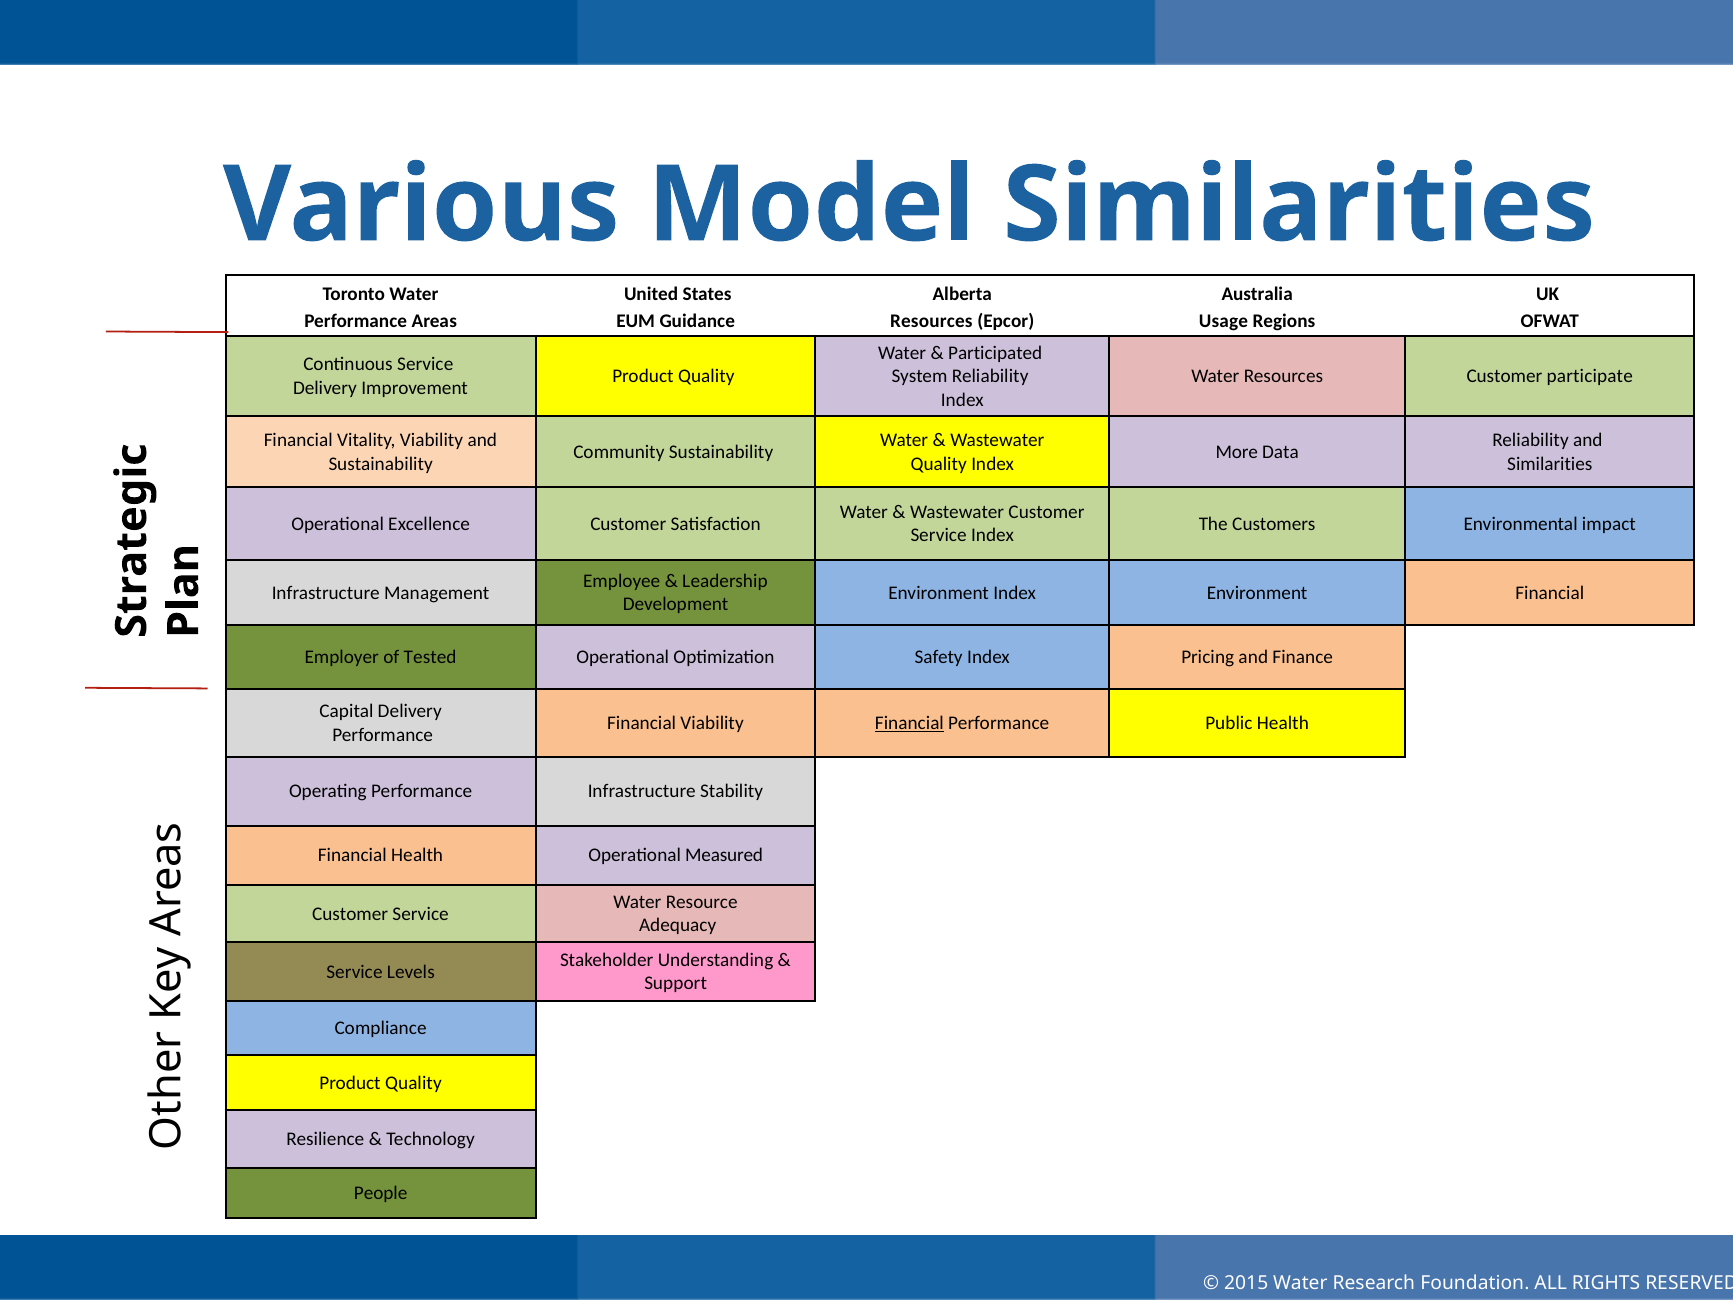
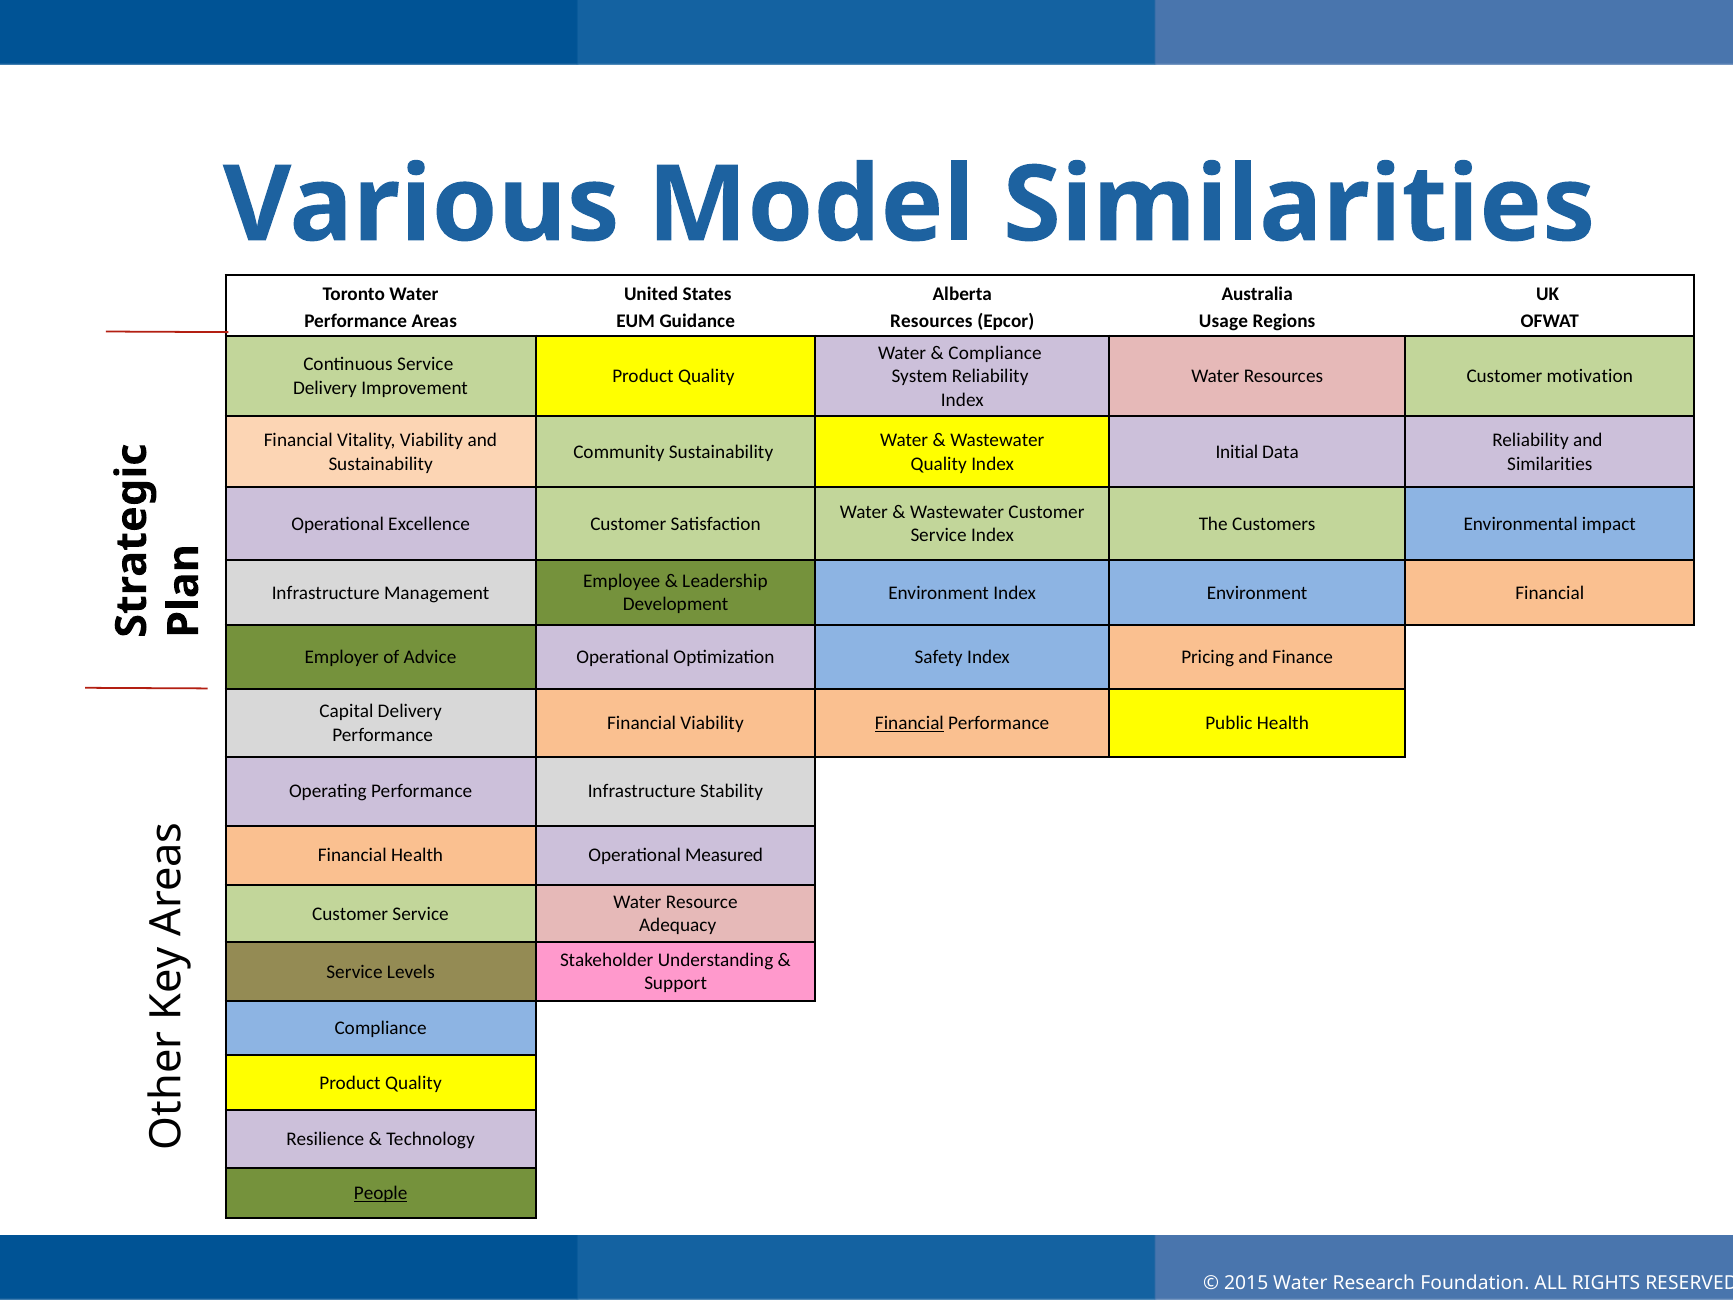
Participated: Participated -> Compliance (995, 353)
participate: participate -> motivation (1590, 376)
More: More -> Initial (1237, 452)
Tested: Tested -> Advice (430, 658)
People underline: none -> present (381, 1193)
